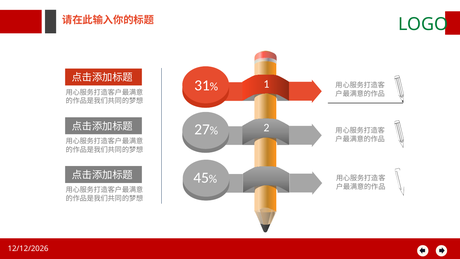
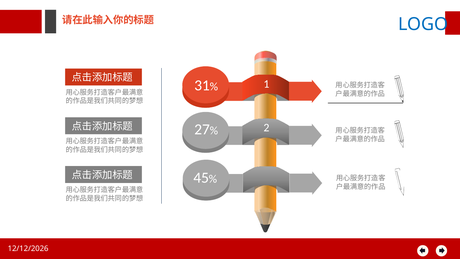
LOGO colour: green -> blue (423, 24)
